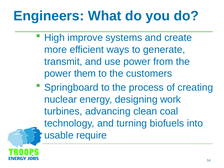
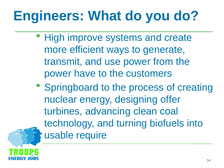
them: them -> have (85, 74)
work: work -> offer (170, 99)
